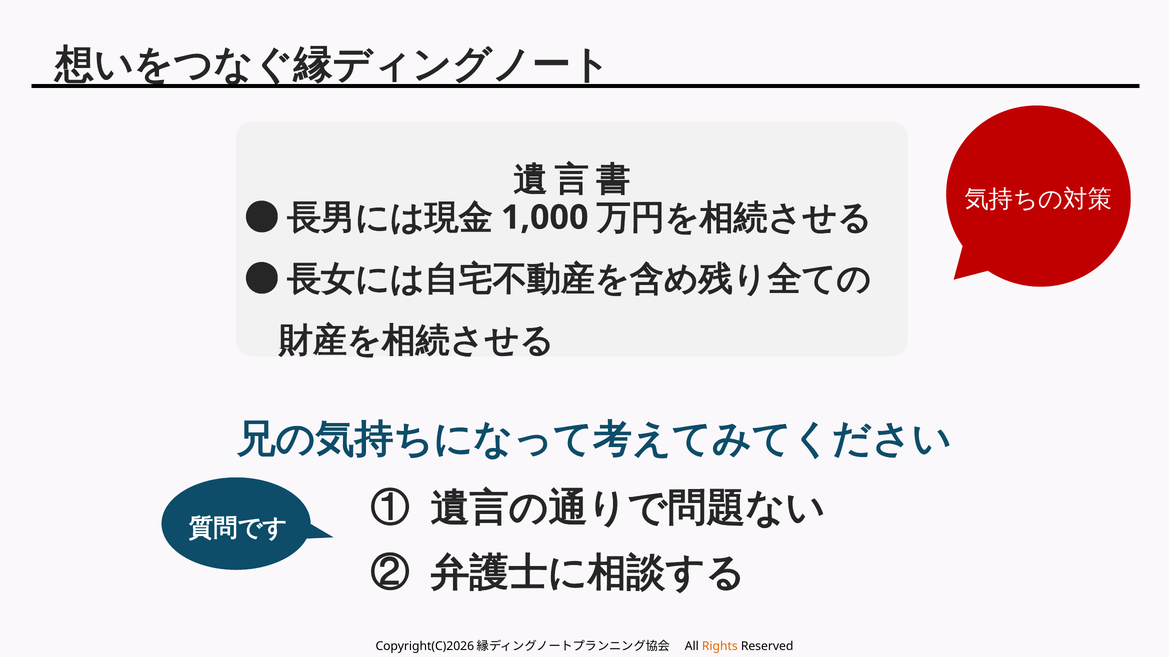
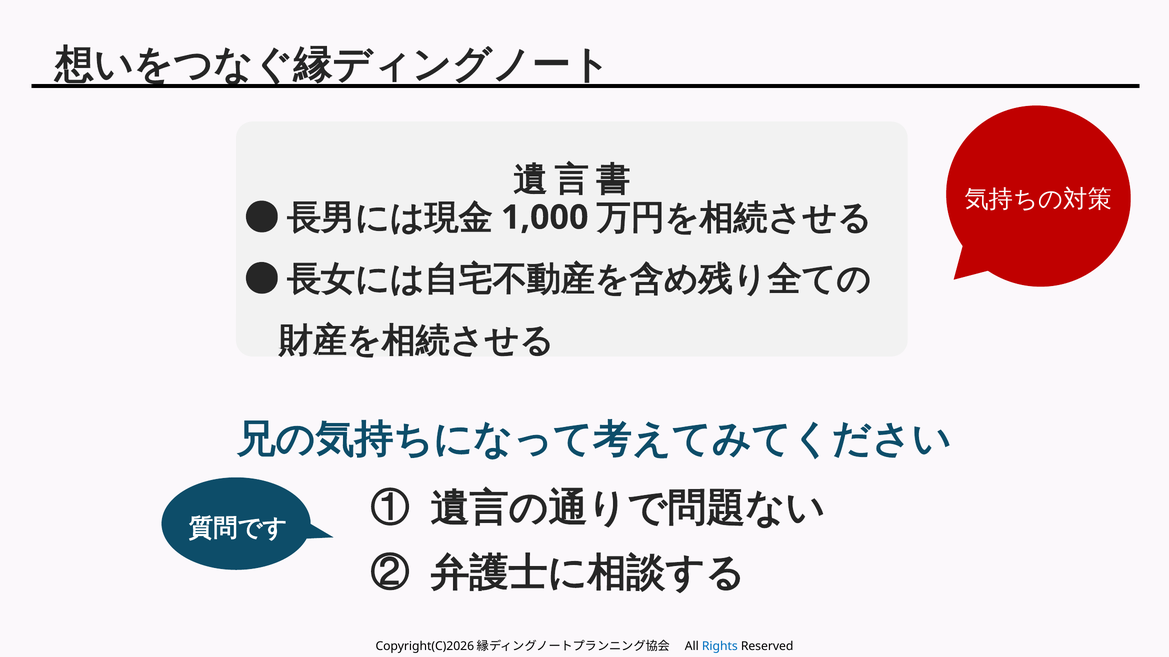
Rights colour: orange -> blue (720, 647)
